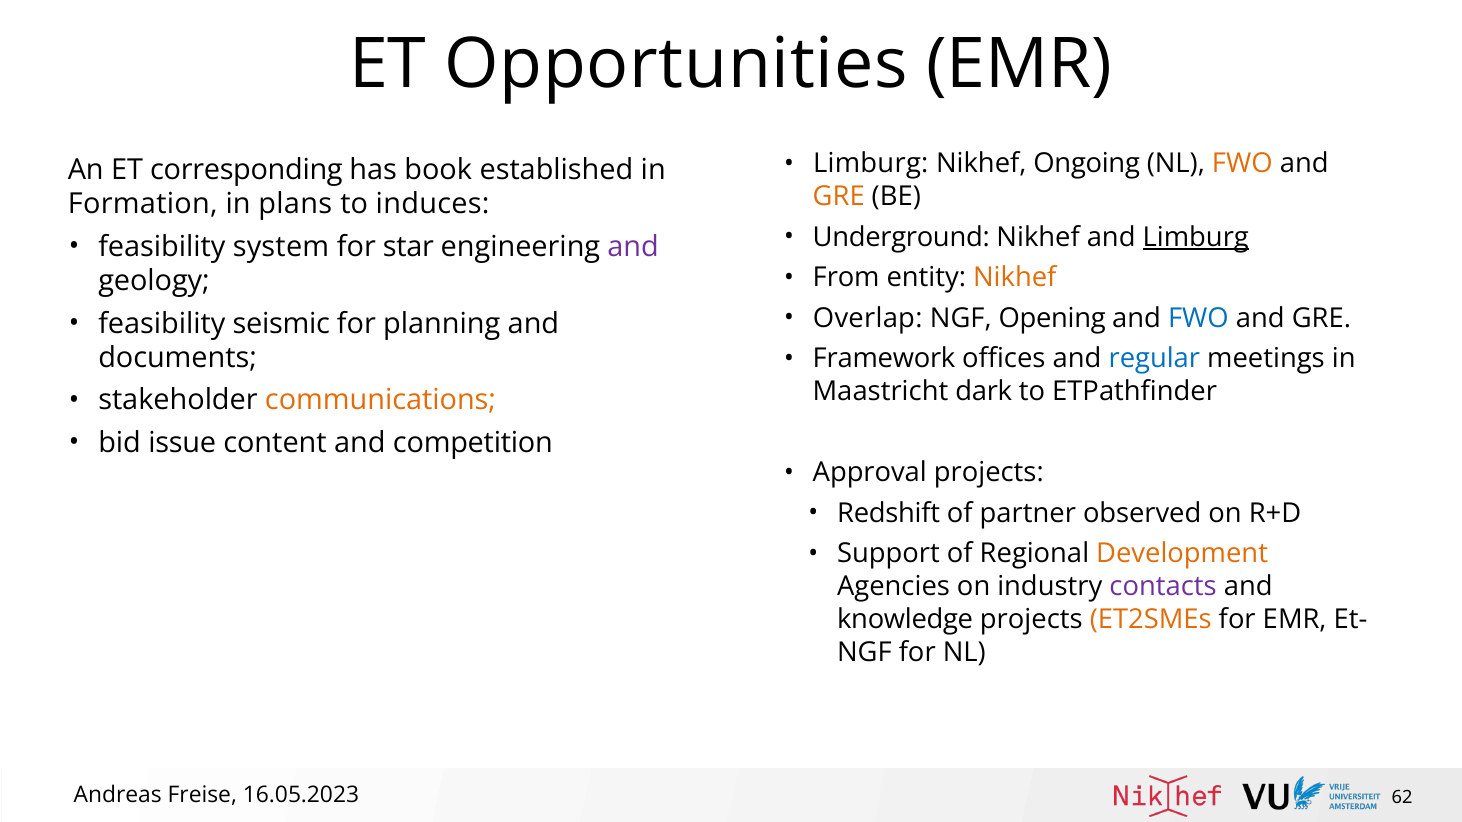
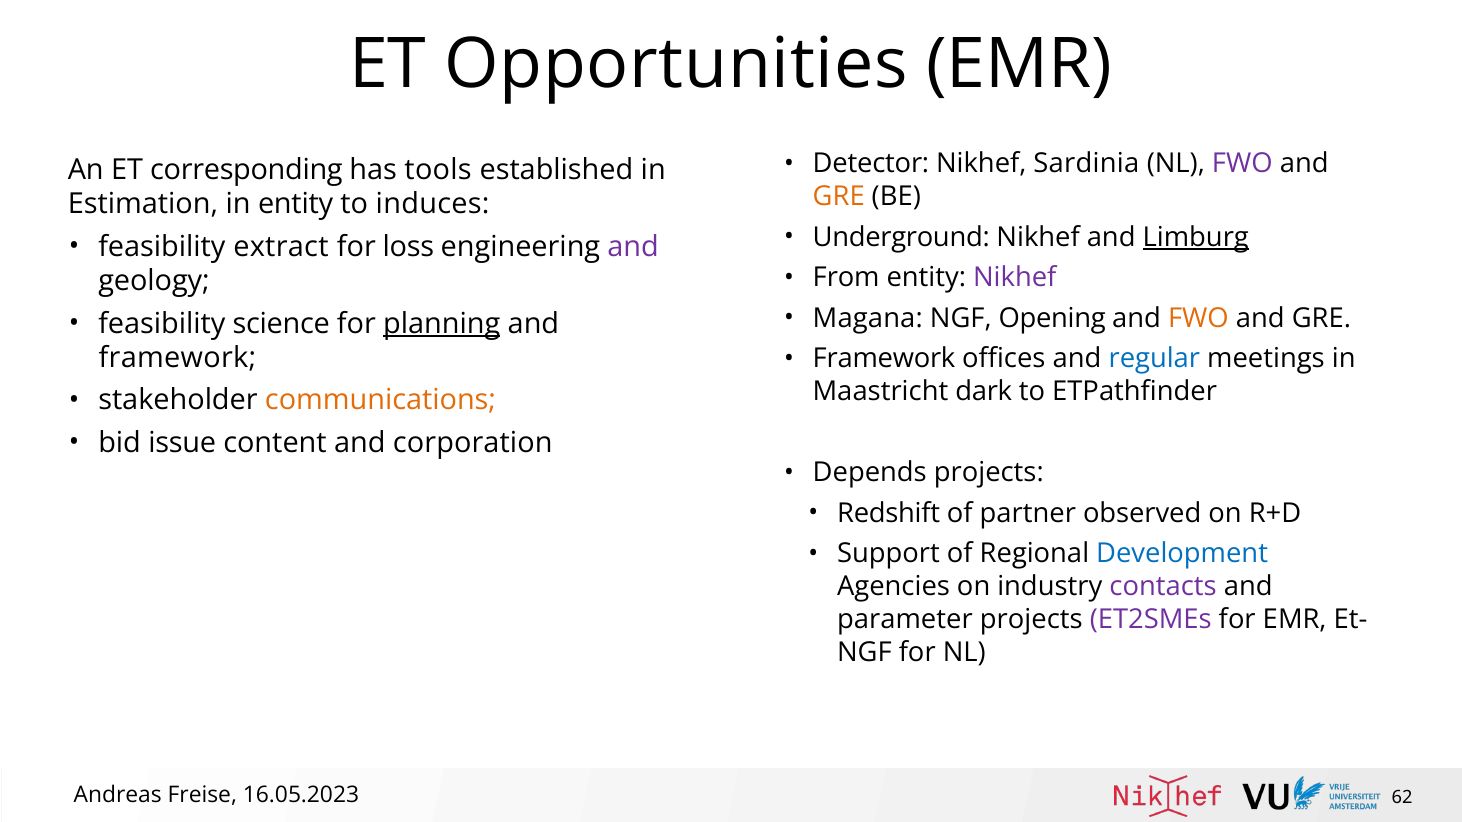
Limburg: Limburg -> Detector (871, 164)
Ongoing: Ongoing -> Sardinia (1086, 164)
FWO colour: orange -> purple (1242, 164)
book: book -> tools (438, 170)
Formation: Formation -> Estimation (143, 204)
in plans: plans -> entity (296, 204)
system: system -> extract (281, 247)
star: star -> loss (408, 247)
Nikhef colour: orange -> purple (1015, 278)
Overlap: Overlap -> Magana (868, 318)
FWO colour: blue -> orange (1198, 318)
seismic: seismic -> science (281, 324)
planning underline: none -> present (442, 324)
documents: documents -> framework (177, 358)
competition: competition -> corporation (473, 443)
Approval: Approval -> Depends (870, 473)
Development colour: orange -> blue (1182, 554)
knowledge: knowledge -> parameter (905, 619)
ET2SMEs colour: orange -> purple (1151, 619)
